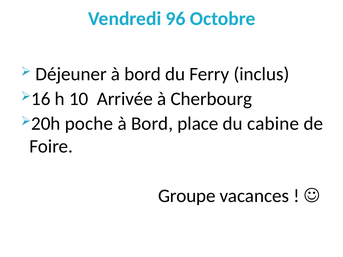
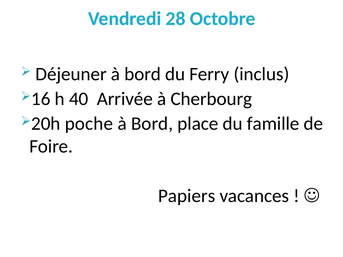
96: 96 -> 28 (176, 19)
10: 10 -> 40 (79, 99)
cabine: cabine -> famille (273, 124)
Groupe: Groupe -> Papiers (187, 196)
